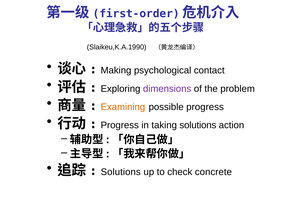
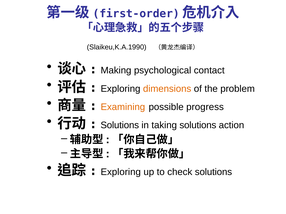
dimensions colour: purple -> orange (167, 89)
Progress: Progress -> Solutions (120, 125)
Solutions: Solutions -> Exploring (121, 172)
check concrete: concrete -> solutions (213, 172)
